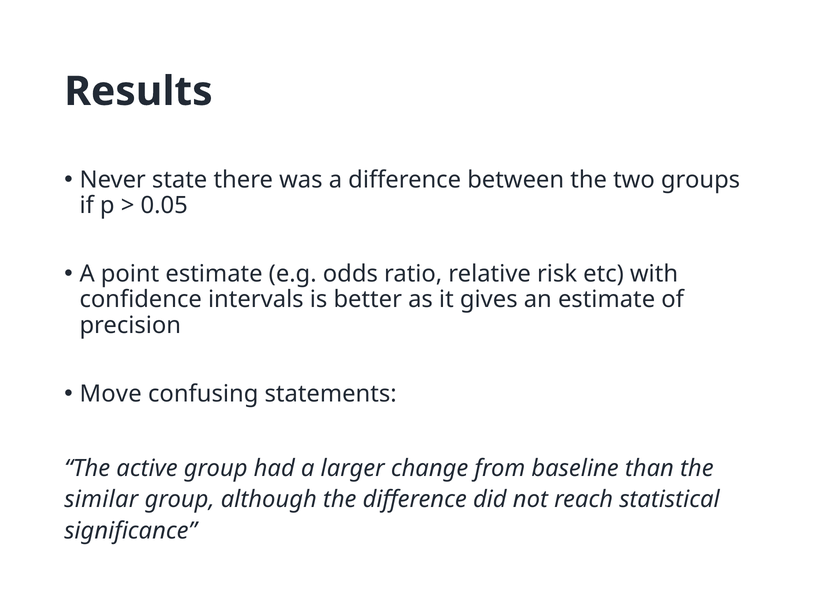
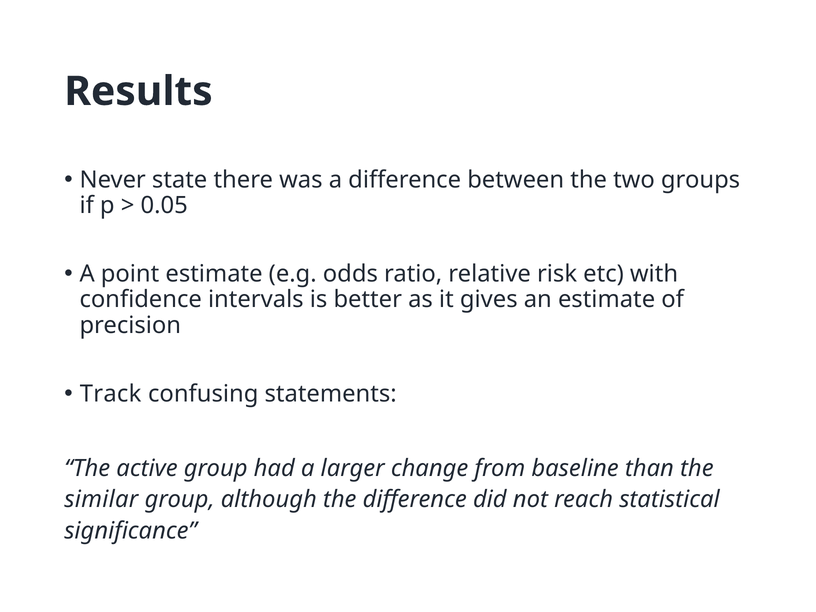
Move: Move -> Track (111, 394)
